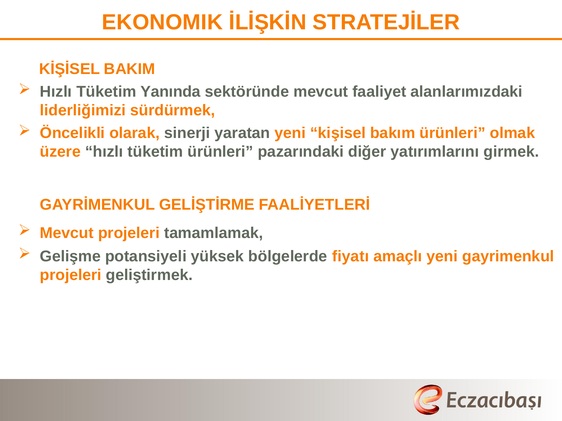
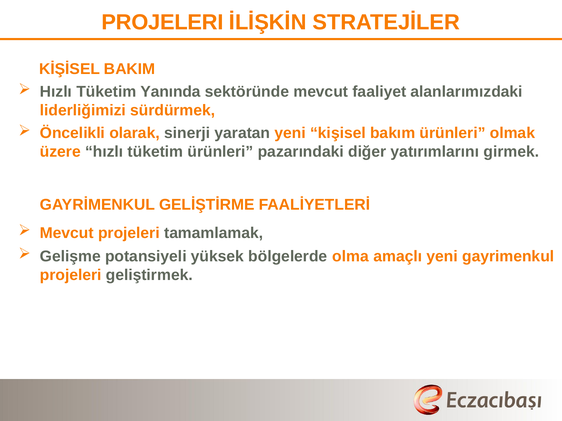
EKONOMIK: EKONOMIK -> PROJELERI (162, 22)
fiyatı: fiyatı -> olma (351, 257)
